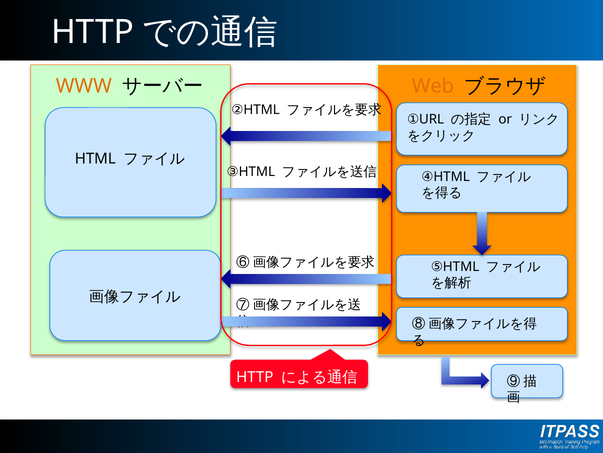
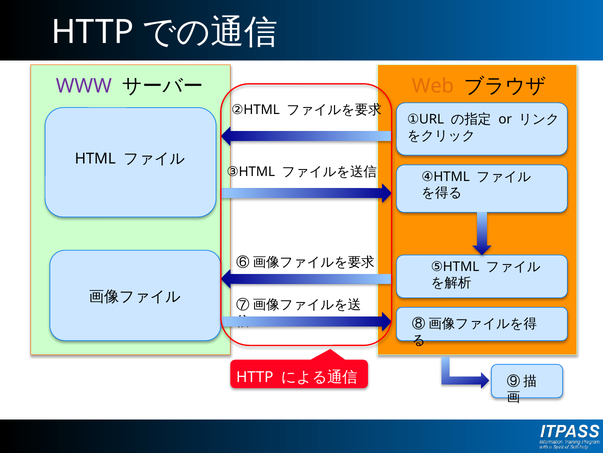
WWW colour: orange -> purple (84, 86)
